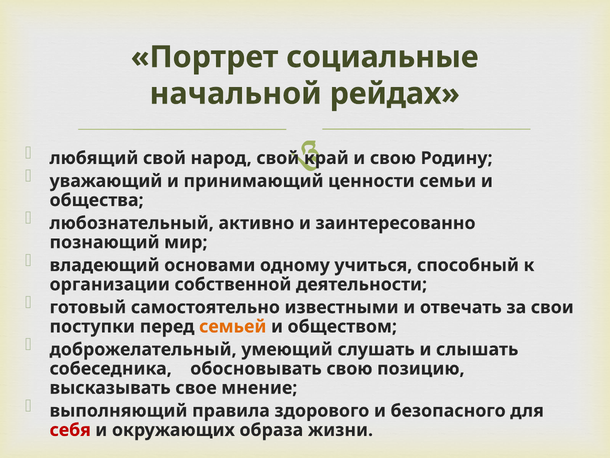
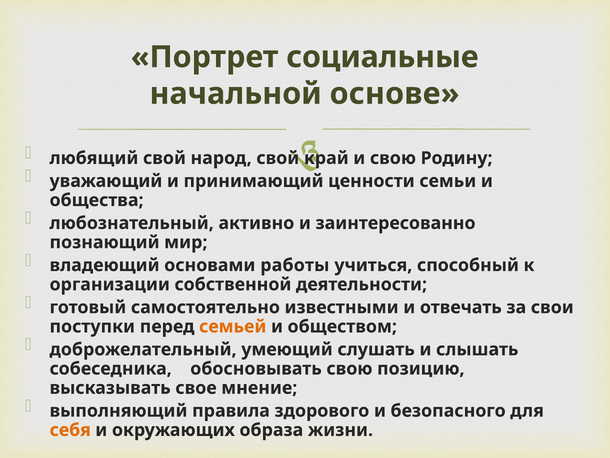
рейдах: рейдах -> основе (395, 94)
одному: одному -> работы (295, 265)
себя colour: red -> orange (70, 430)
